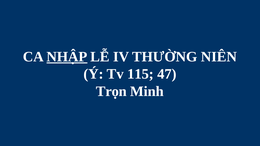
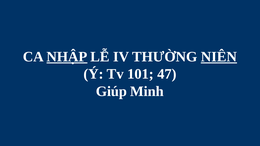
NIÊN underline: none -> present (219, 57)
115: 115 -> 101 (140, 74)
Trọn: Trọn -> Giúp (111, 91)
